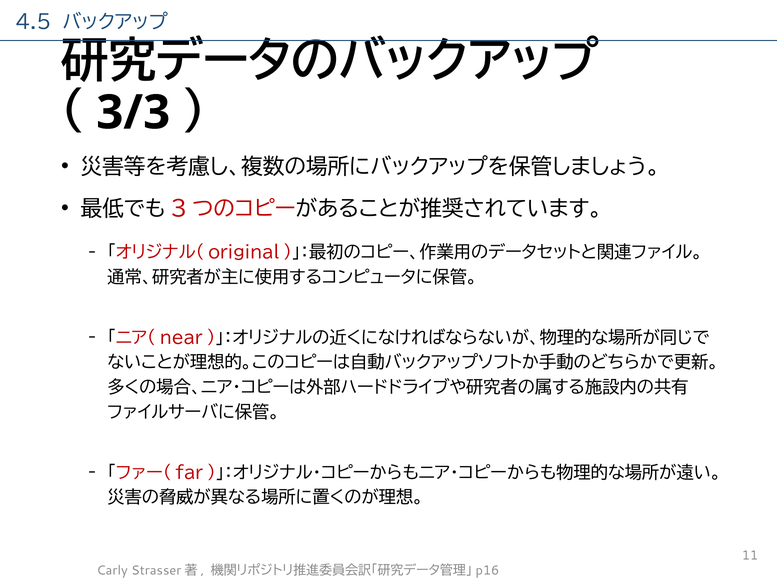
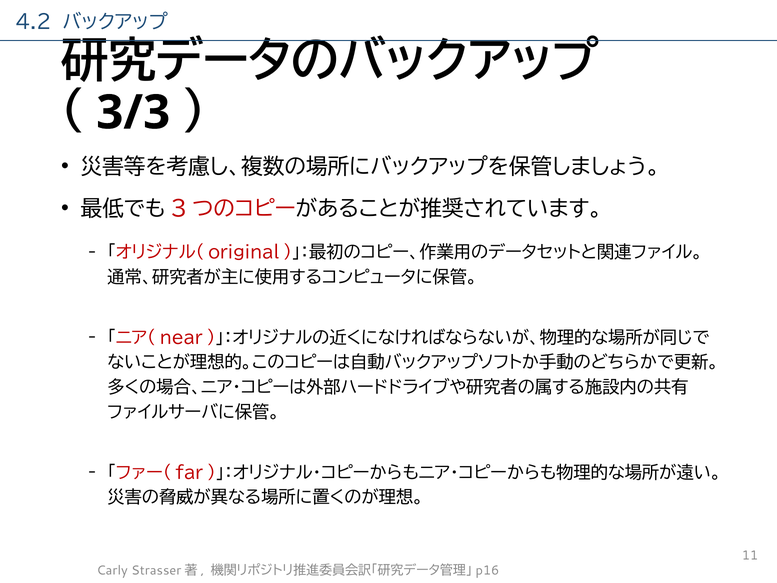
4.5: 4.5 -> 4.2 (33, 22)
